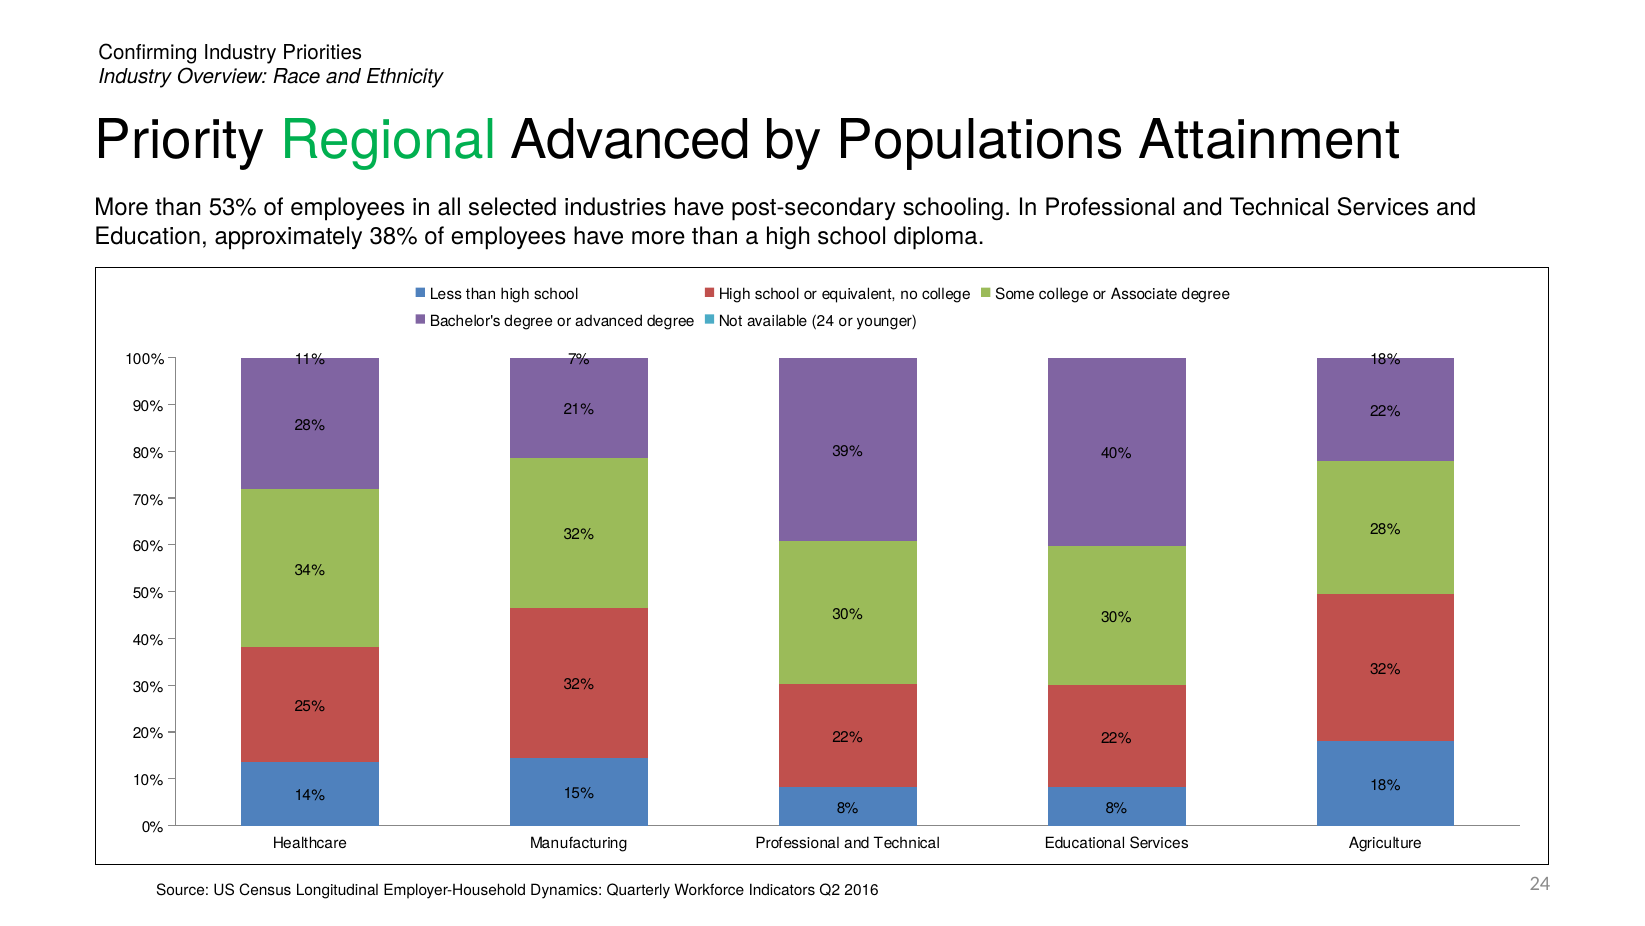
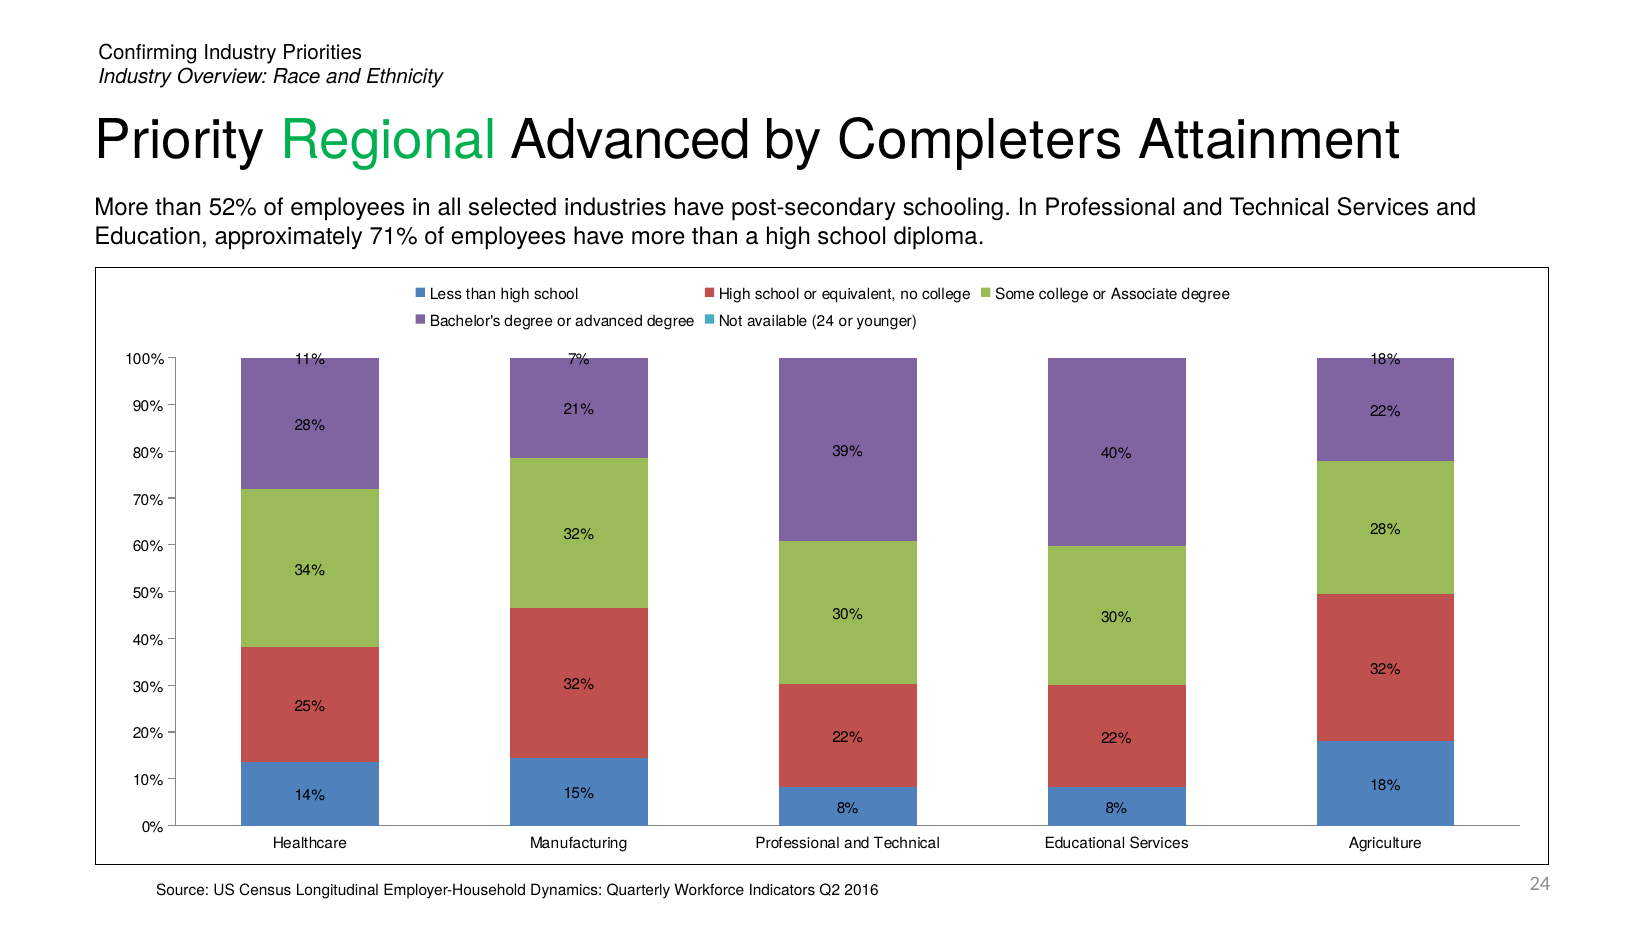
Populations: Populations -> Completers (980, 141)
53%: 53% -> 52% (233, 207)
38%: 38% -> 71% (394, 236)
